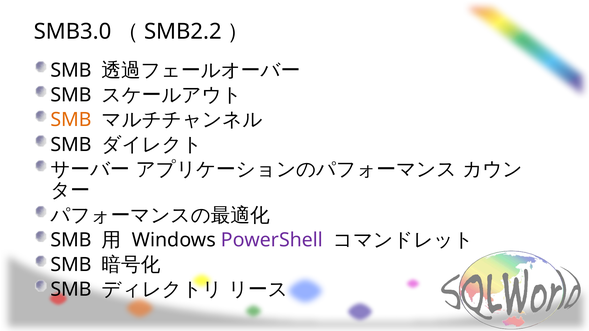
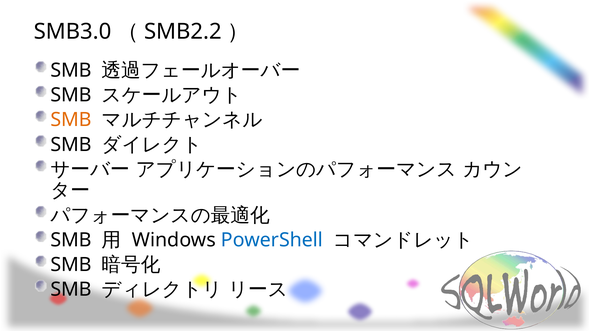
PowerShell colour: purple -> blue (272, 240)
